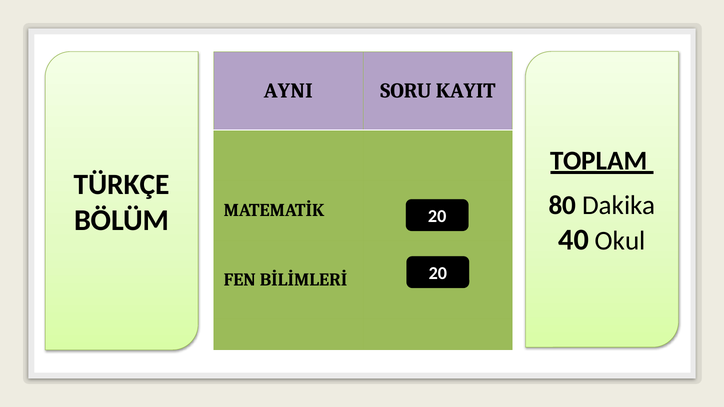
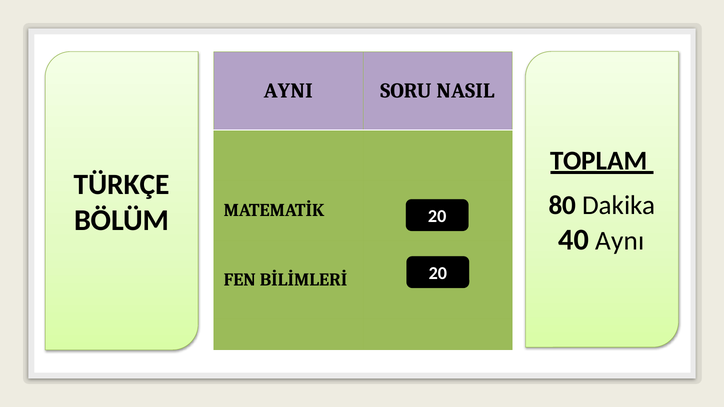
KAYIT: KAYIT -> NASIL (465, 91)
Okul: Okul -> Aynı (620, 241)
